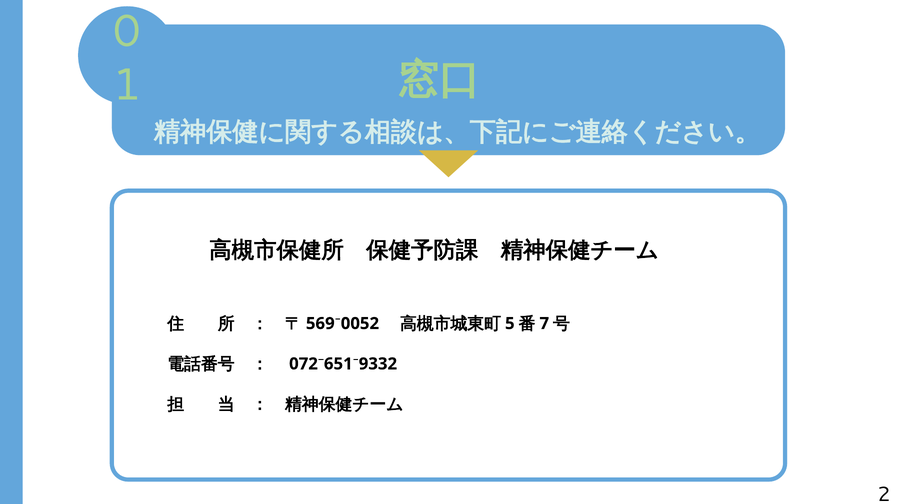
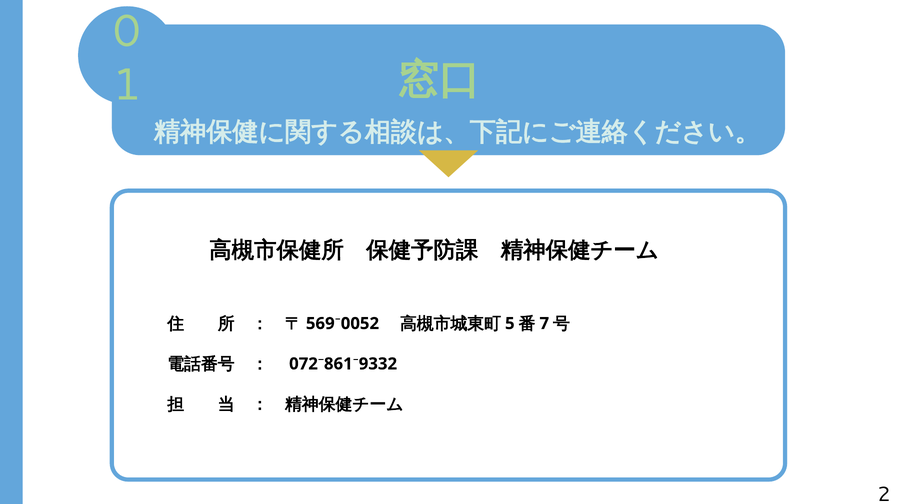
072⁻651⁻9332: 072⁻651⁻9332 -> 072⁻861⁻9332 (343, 364)
